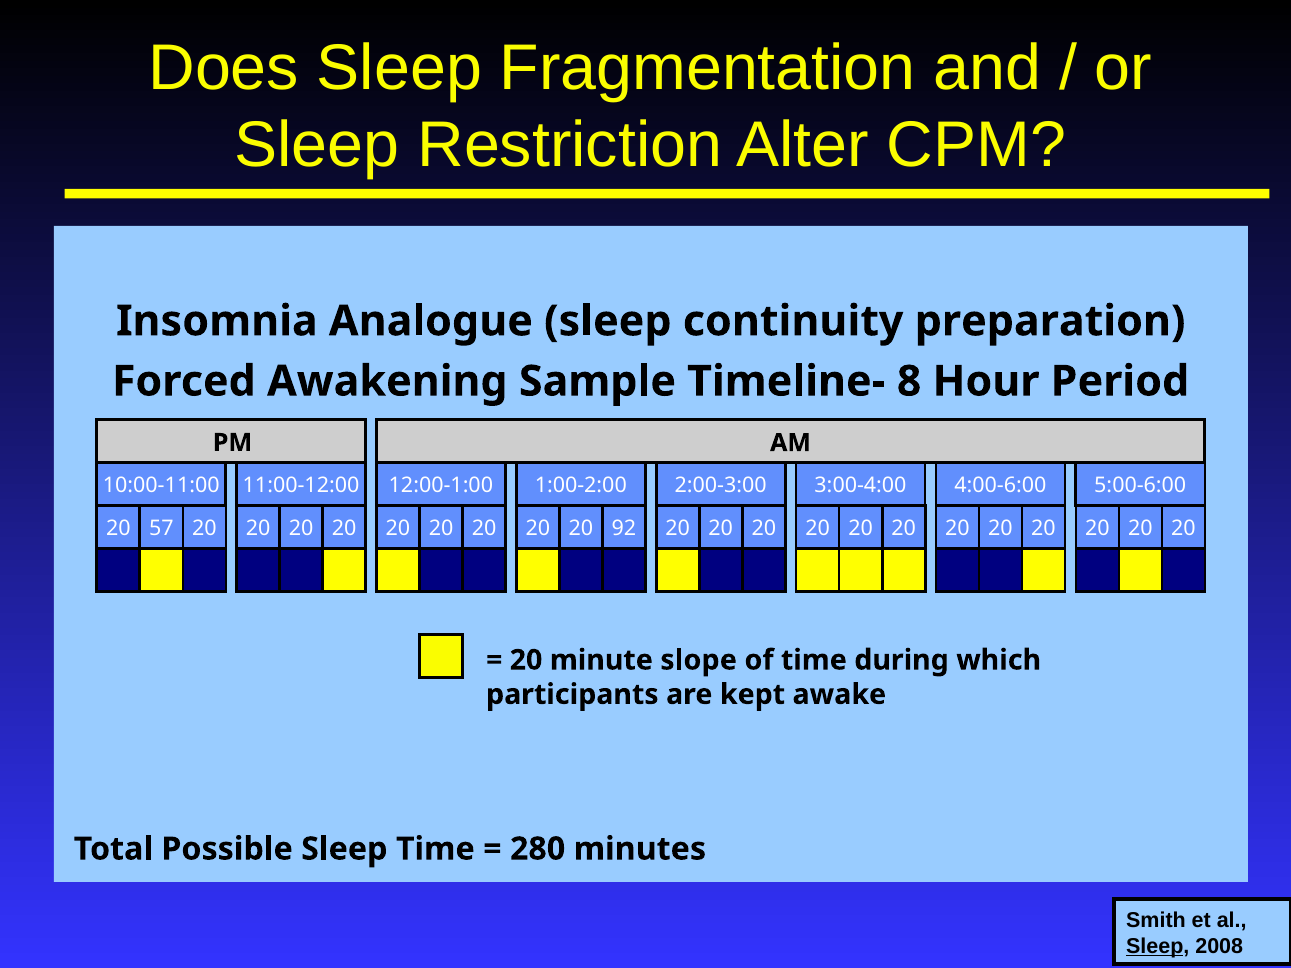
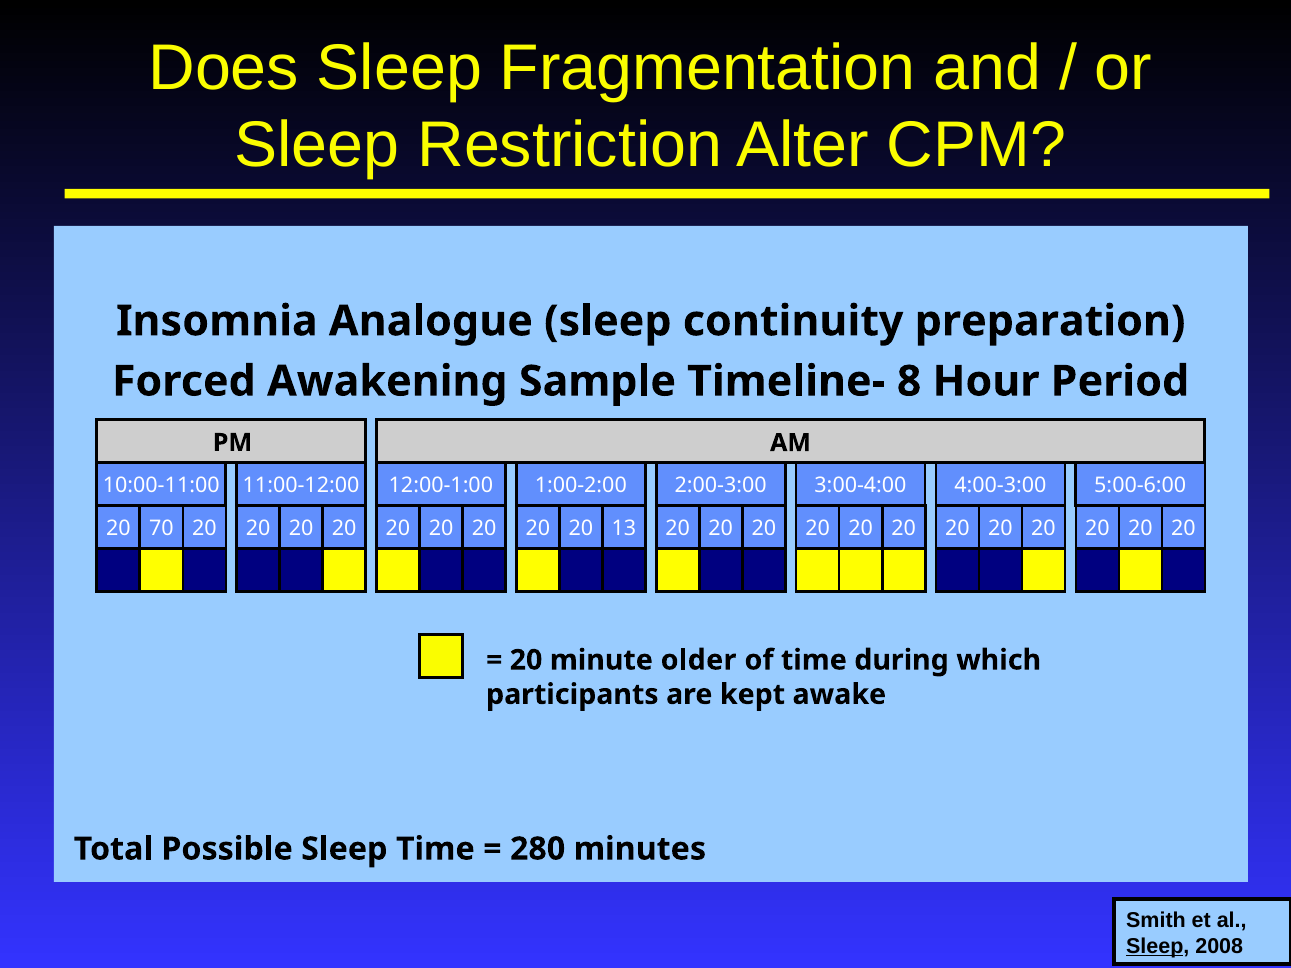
4:00-6:00: 4:00-6:00 -> 4:00-3:00 (1000, 486)
57: 57 -> 70 (161, 529)
92: 92 -> 13 (624, 529)
slope: slope -> older (699, 660)
